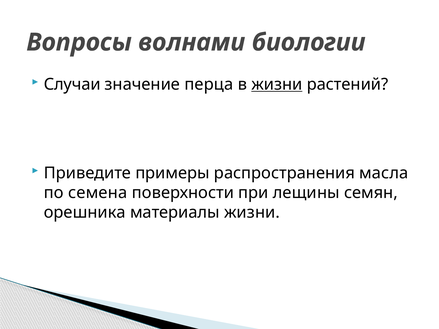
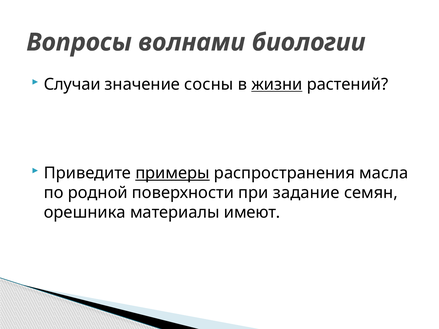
перца: перца -> сосны (209, 84)
примеры underline: none -> present (173, 173)
семена: семена -> родной (98, 193)
лещины: лещины -> задание (306, 193)
материалы жизни: жизни -> имеют (252, 213)
